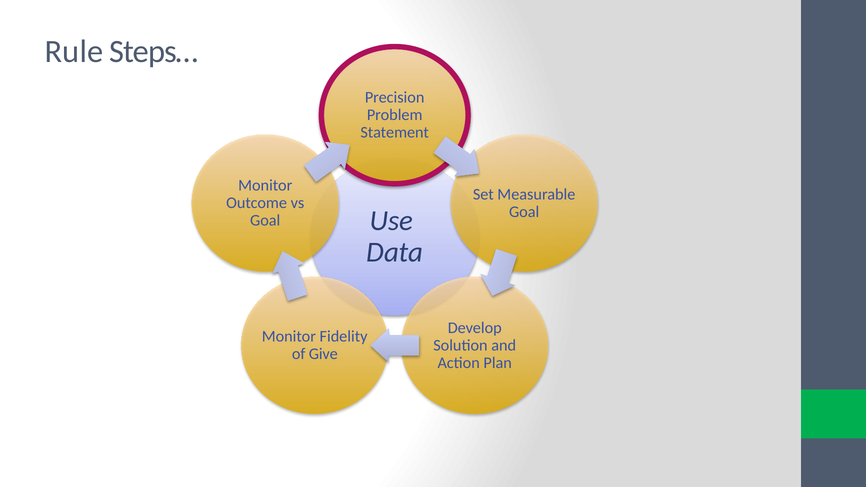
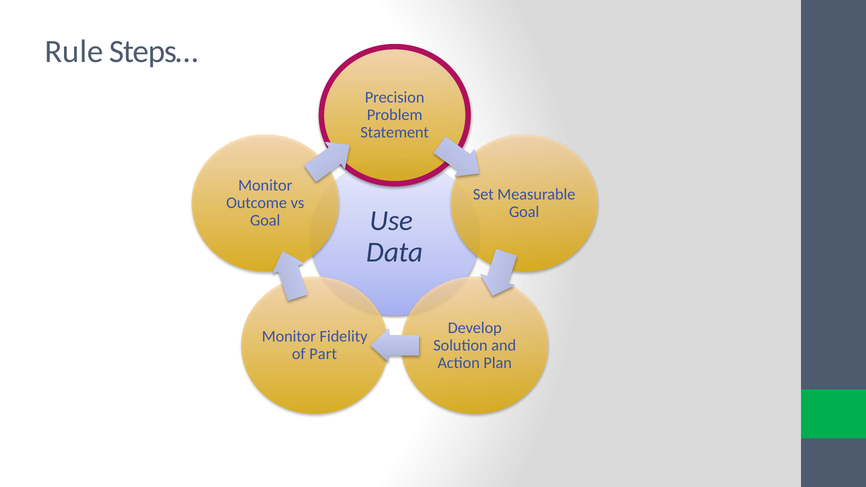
Give: Give -> Part (323, 354)
